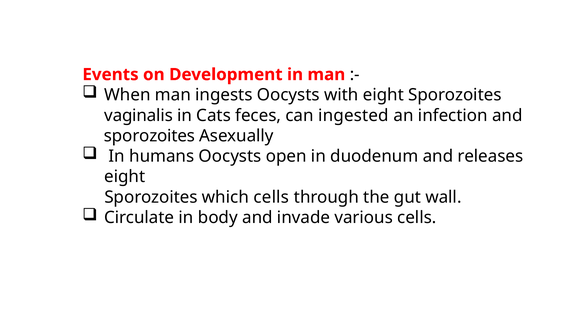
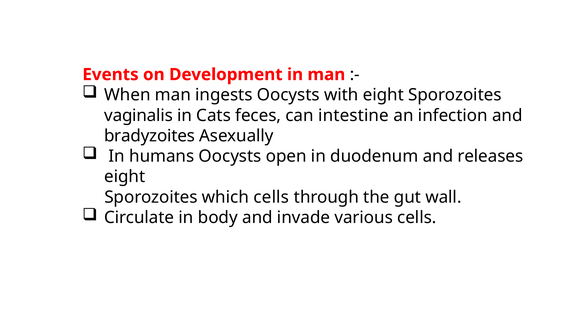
ingested: ingested -> intestine (354, 115)
sporozoites: sporozoites -> bradyzoites (150, 136)
